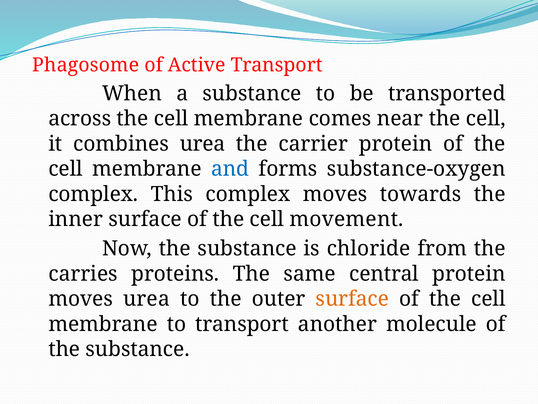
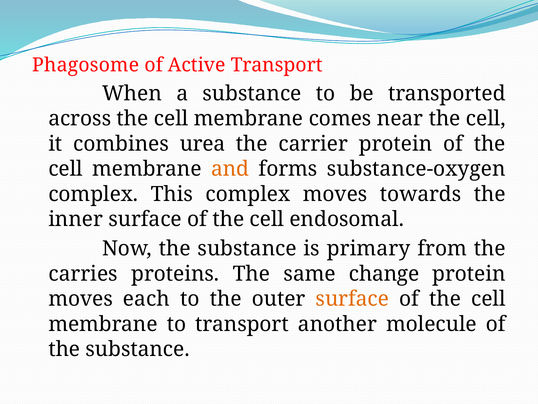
and colour: blue -> orange (230, 169)
movement: movement -> endosomal (347, 219)
chloride: chloride -> primary (368, 248)
central: central -> change (384, 274)
moves urea: urea -> each (146, 299)
